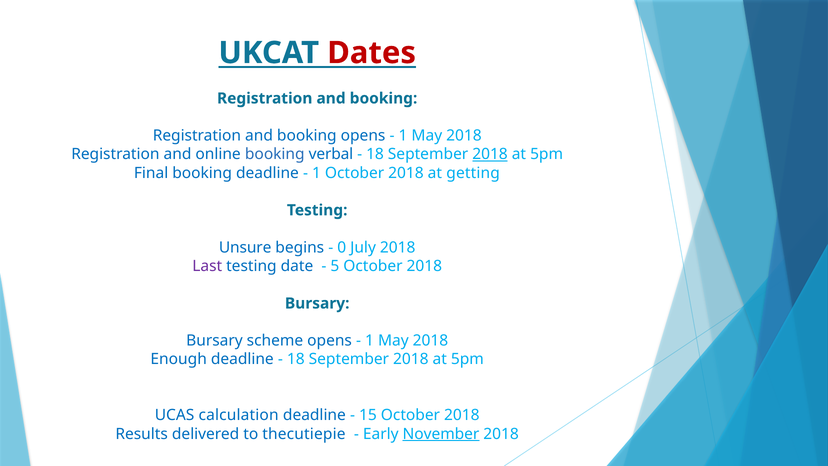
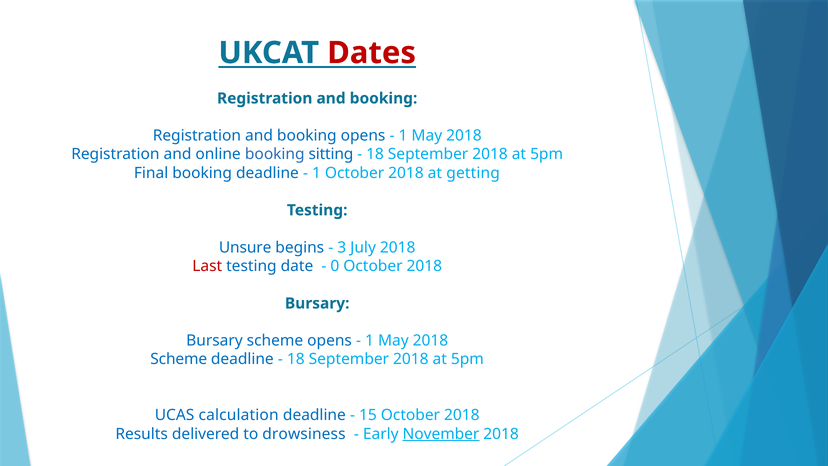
verbal: verbal -> sitting (331, 154)
2018 underline: present -> none (490, 154)
0: 0 -> 3 (342, 247)
Last colour: purple -> red (207, 266)
5: 5 -> 0 (335, 266)
Enough: Enough -> Scheme (179, 359)
thecutiepie: thecutiepie -> drowsiness (304, 434)
